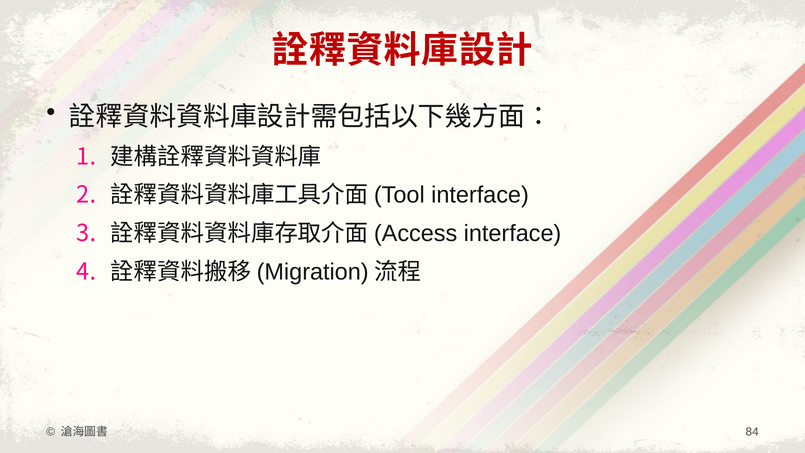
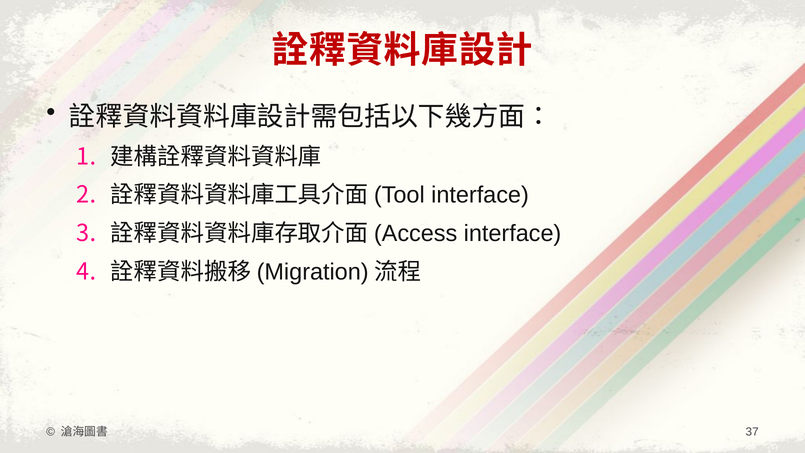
84: 84 -> 37 (752, 432)
